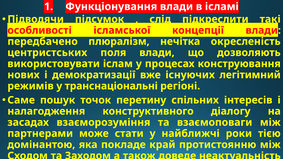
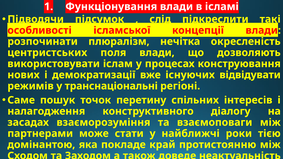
передбачено: передбачено -> розпочинати (43, 42)
легітимний: легітимний -> відвідувати (250, 75)
